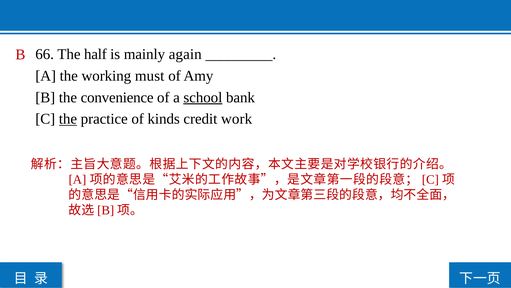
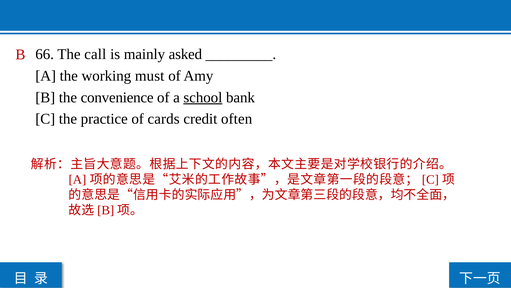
half: half -> call (95, 54)
again: again -> asked (185, 54)
the underline: present -> none (68, 119)
kinds: kinds -> cards (164, 119)
work: work -> often (237, 119)
